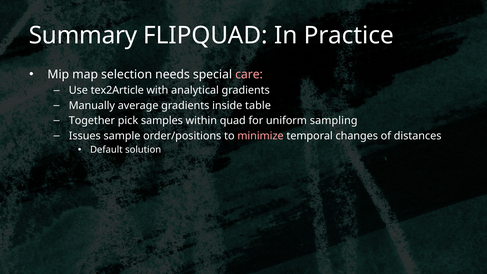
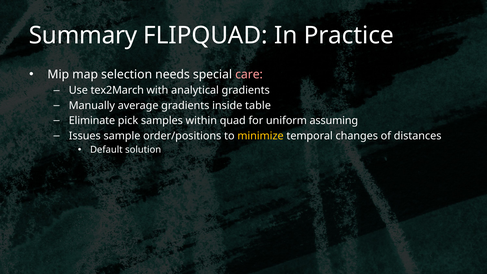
tex2Article: tex2Article -> tex2March (117, 90)
Together: Together -> Eliminate (92, 121)
sampling: sampling -> assuming (334, 121)
minimize colour: pink -> yellow (261, 136)
